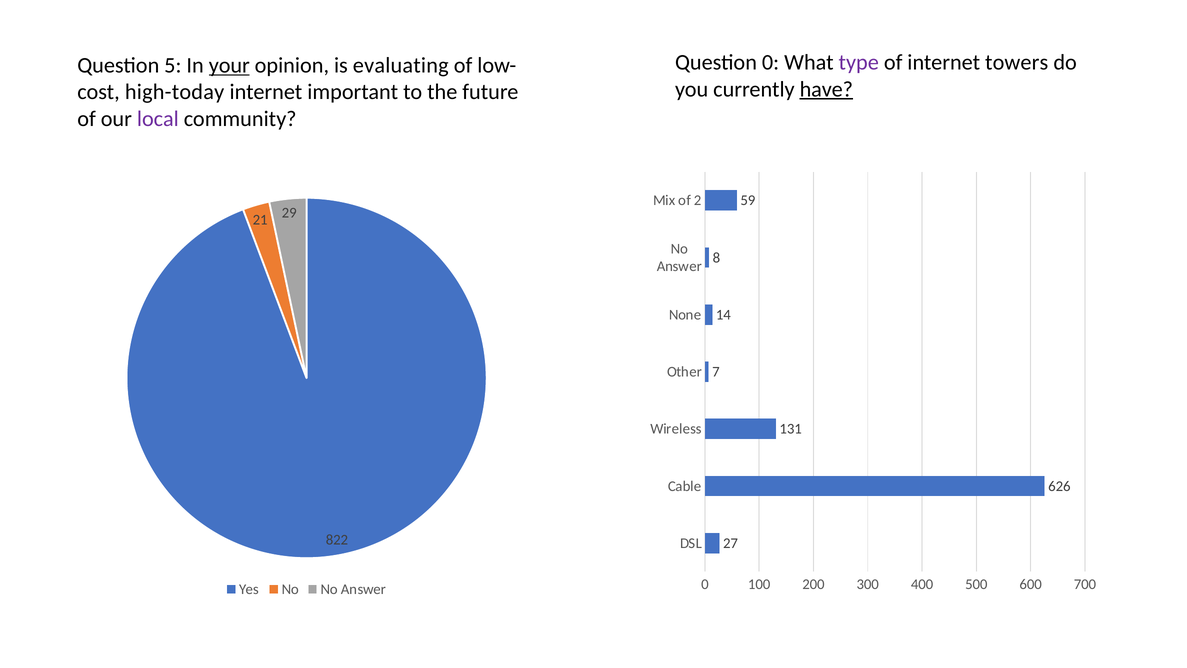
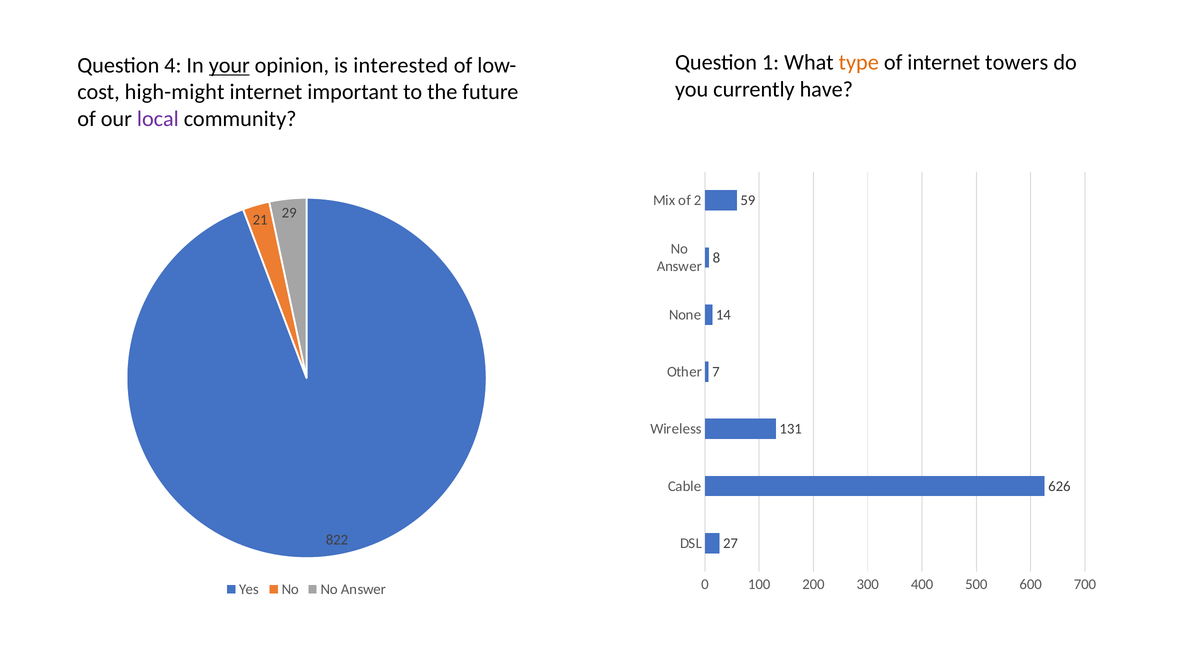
Question 0: 0 -> 1 (771, 63)
type colour: purple -> orange (859, 63)
5: 5 -> 4 (173, 65)
evaluating: evaluating -> interested (401, 65)
have underline: present -> none (826, 89)
high-today: high-today -> high-might (175, 92)
